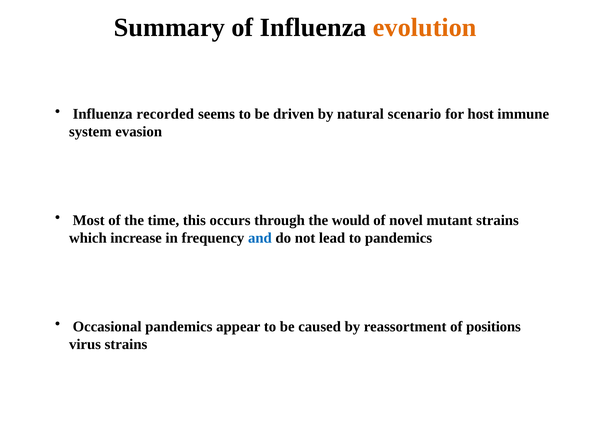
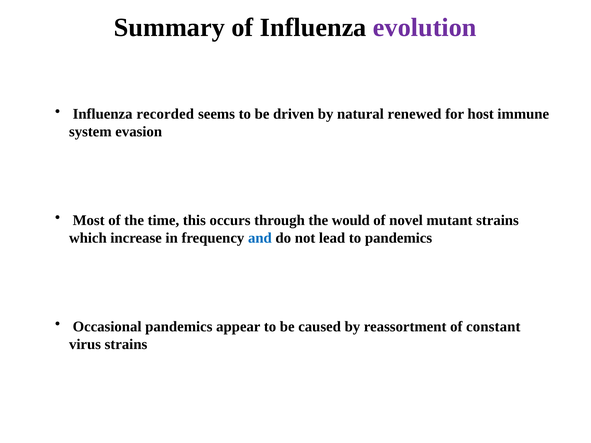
evolution colour: orange -> purple (425, 27)
scenario: scenario -> renewed (414, 114)
positions: positions -> constant (493, 327)
